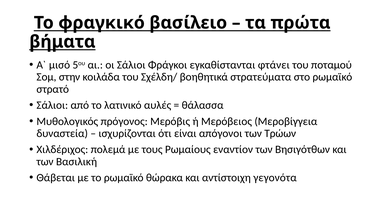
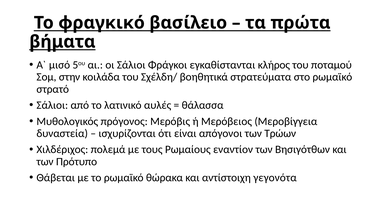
φτάνει: φτάνει -> κλήρος (274, 65)
Βασιλική: Βασιλική -> Πρότυπο (77, 162)
